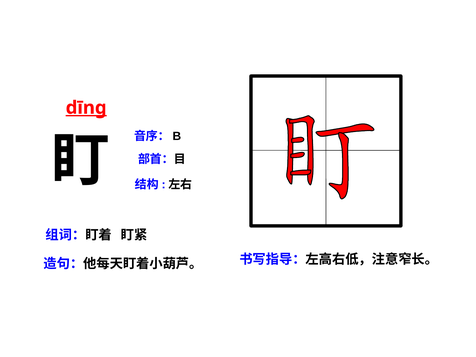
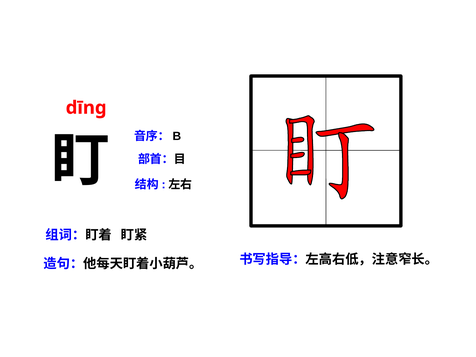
dīng underline: present -> none (86, 108)
